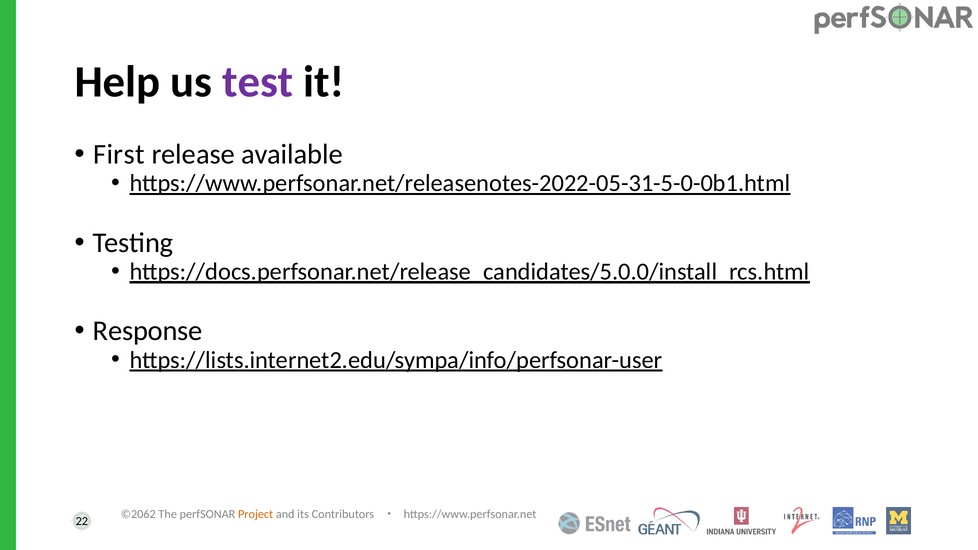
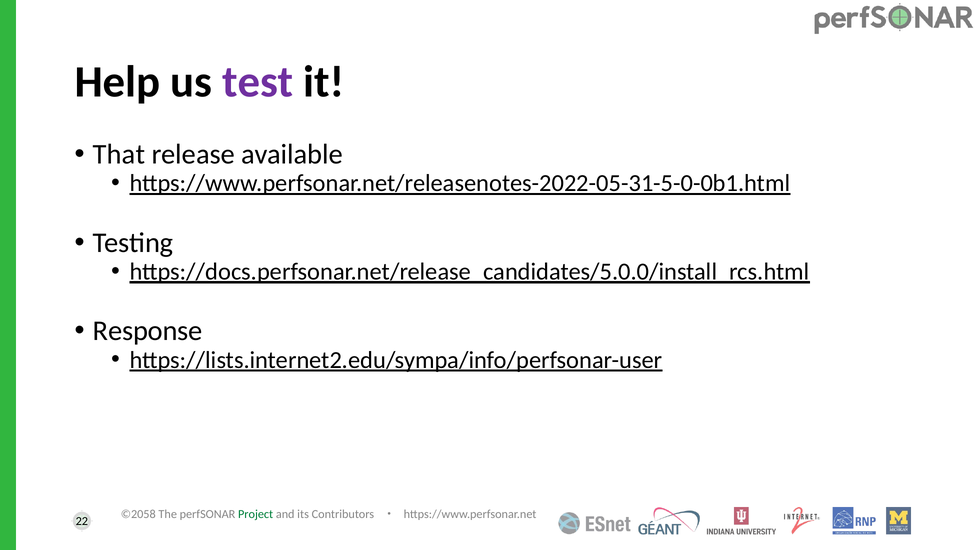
First: First -> That (119, 154)
©2062: ©2062 -> ©2058 (138, 514)
Project colour: orange -> green (256, 514)
